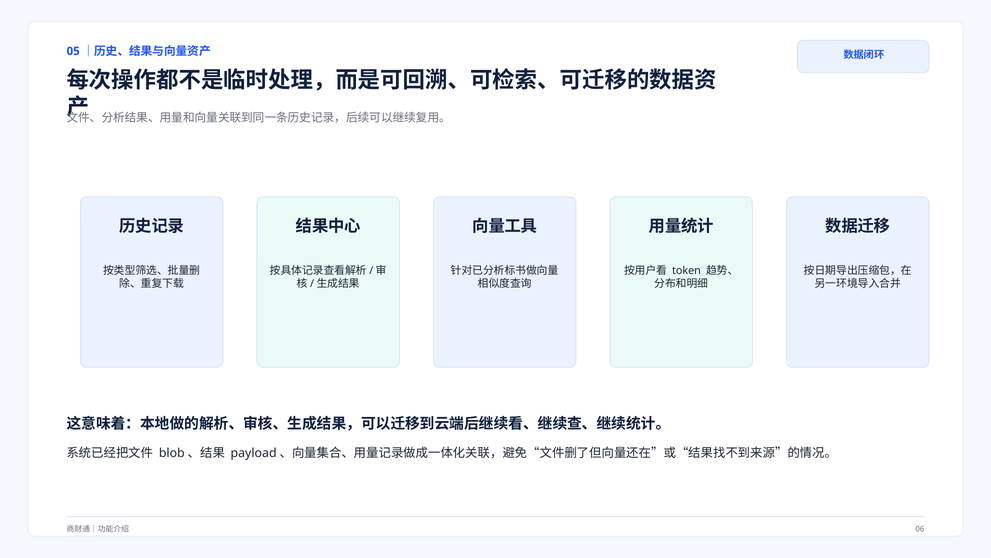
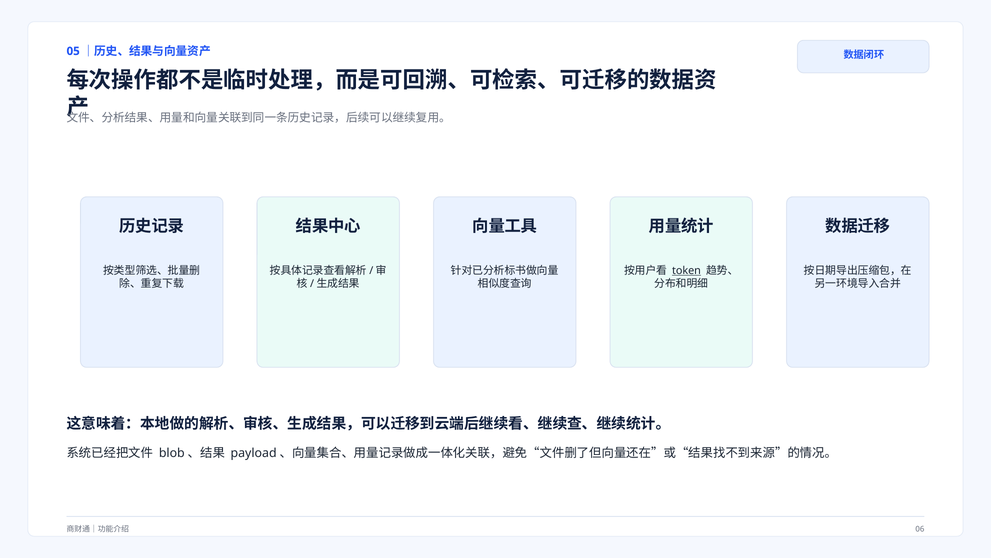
token underline: none -> present (686, 270)
